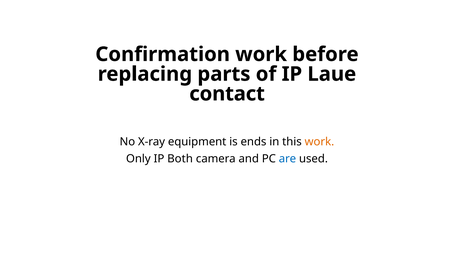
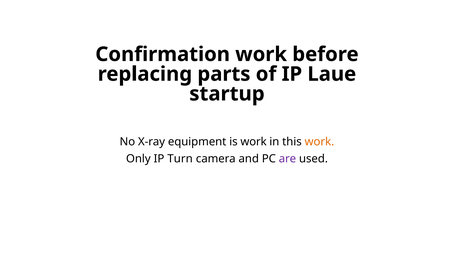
contact: contact -> startup (227, 94)
is ends: ends -> work (254, 142)
Both: Both -> Turn (180, 159)
are colour: blue -> purple (287, 159)
